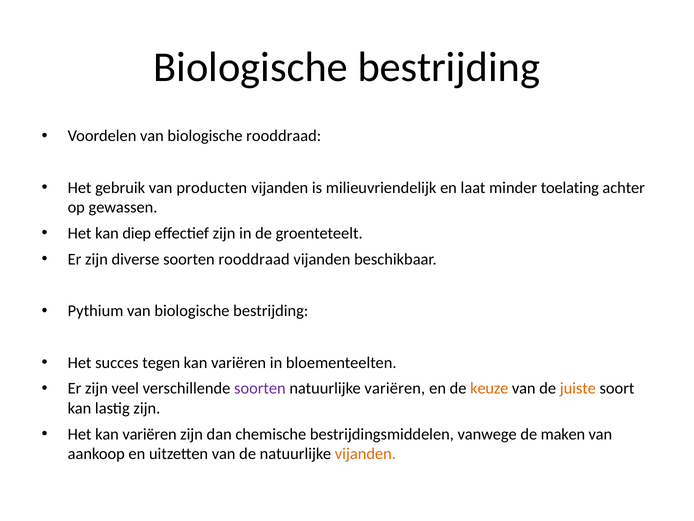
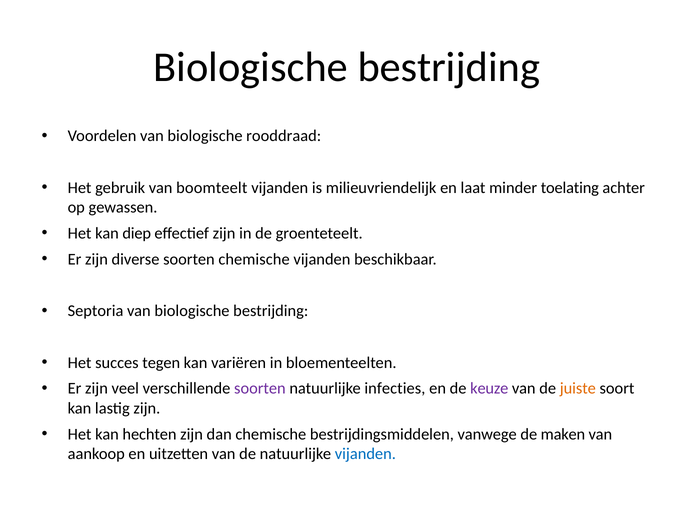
producten: producten -> boomteelt (212, 188)
soorten rooddraad: rooddraad -> chemische (254, 259)
Pythium: Pythium -> Septoria (96, 311)
natuurlijke variëren: variëren -> infecties (395, 388)
keuze colour: orange -> purple (489, 388)
Het kan variëren: variëren -> hechten (149, 434)
vijanden colour: orange -> blue (365, 453)
